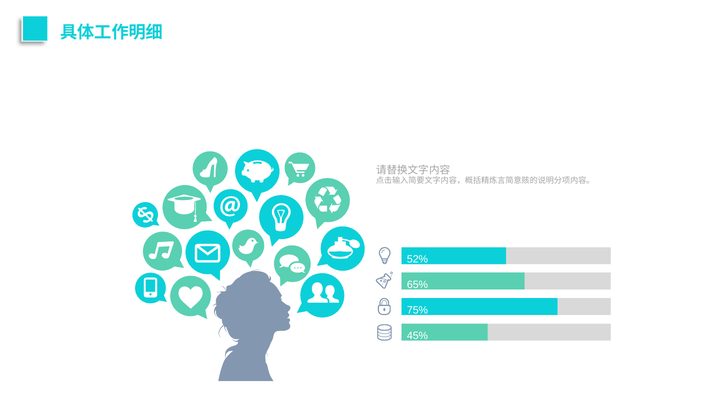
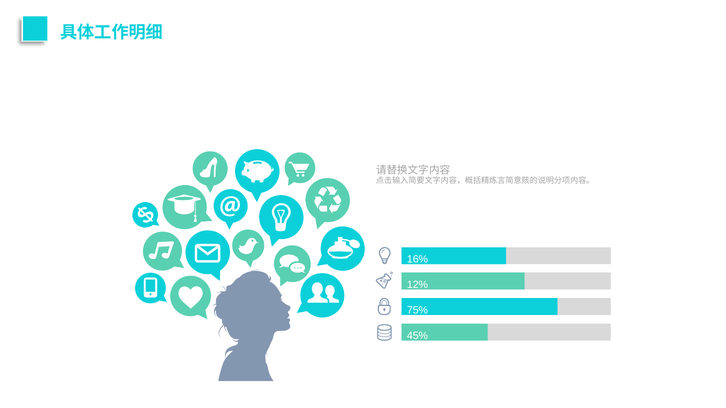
52%: 52% -> 16% (417, 260)
65%: 65% -> 12% (417, 285)
